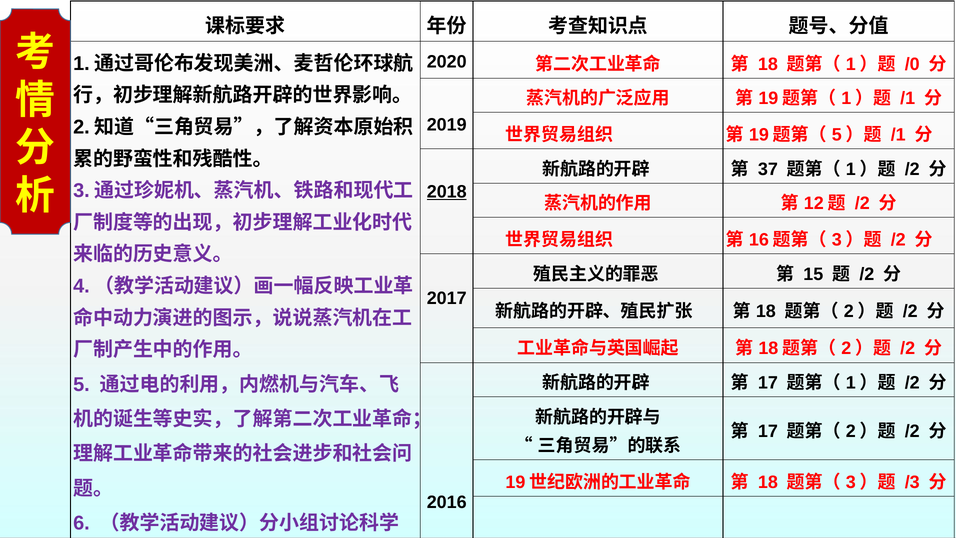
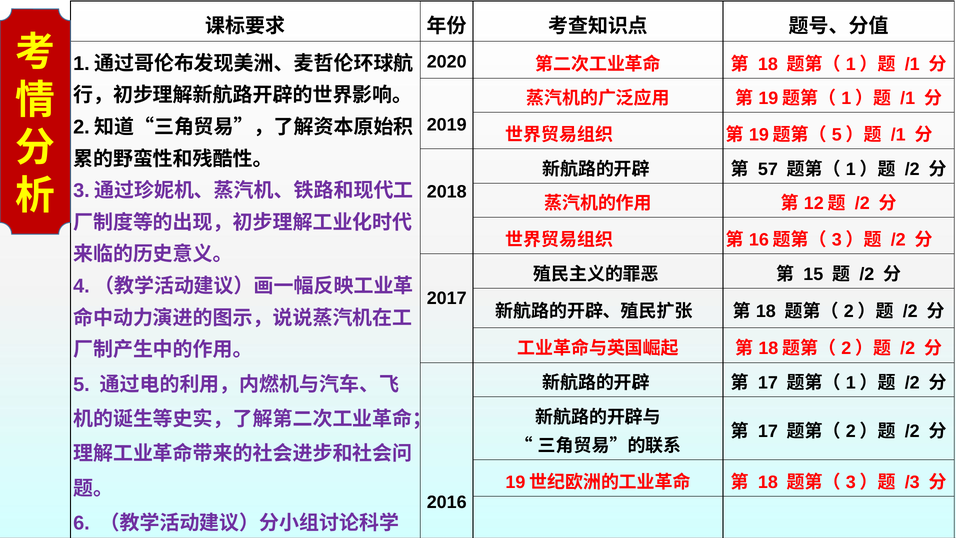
/0: /0 -> /1 (912, 64)
37: 37 -> 57 (768, 169)
2018 underline: present -> none (447, 192)
